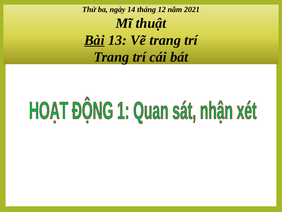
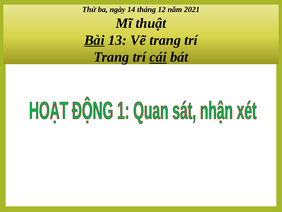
cái underline: none -> present (158, 57)
